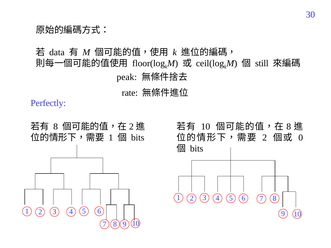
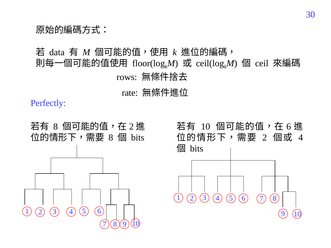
still: still -> ceil (262, 63)
peak: peak -> rows (127, 77)
8: 8 -> 6 (289, 127)
1: 1 -> 8 (111, 138)
0: 0 -> 4 (301, 138)
